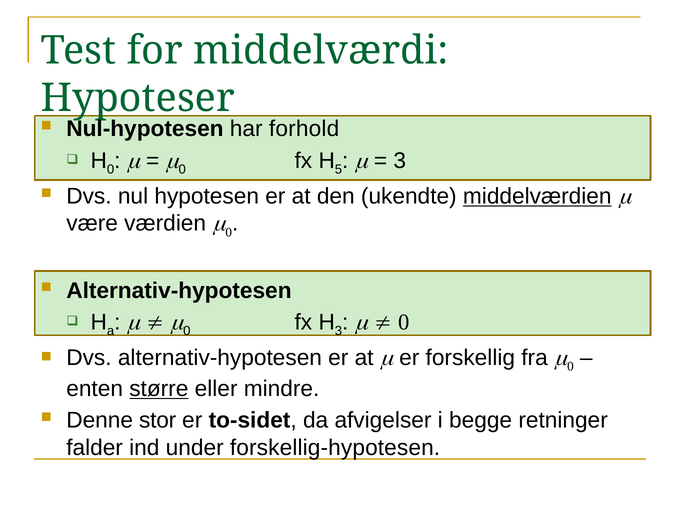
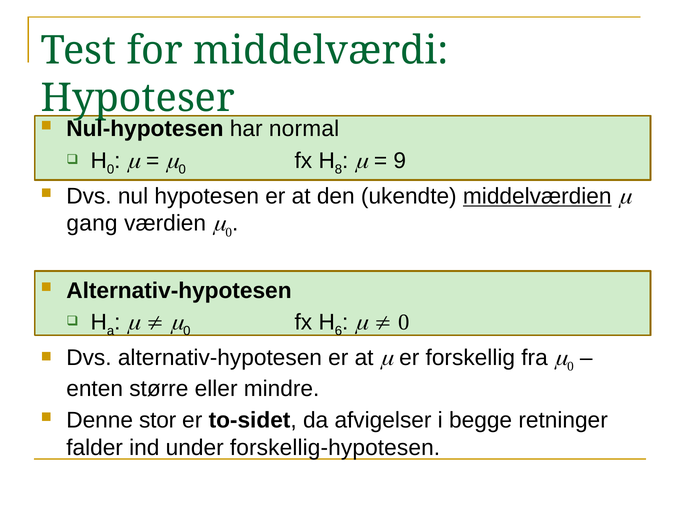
forhold: forhold -> normal (304, 129)
5: 5 -> 8 (338, 170)
3: 3 -> 9 (400, 161)
være: være -> gang (92, 223)
3: 3 -> 6 (338, 331)
større underline: present -> none (159, 389)
